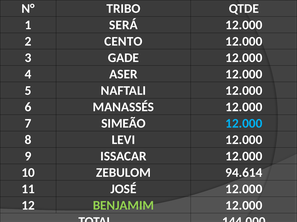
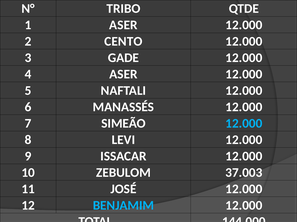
1 SERÁ: SERÁ -> ASER (123, 25)
94.614: 94.614 -> 37.003 (244, 173)
BENJAMIM colour: light green -> light blue (123, 206)
